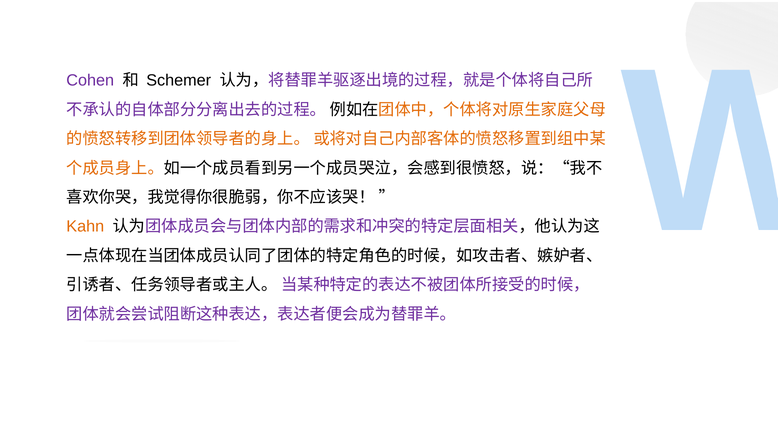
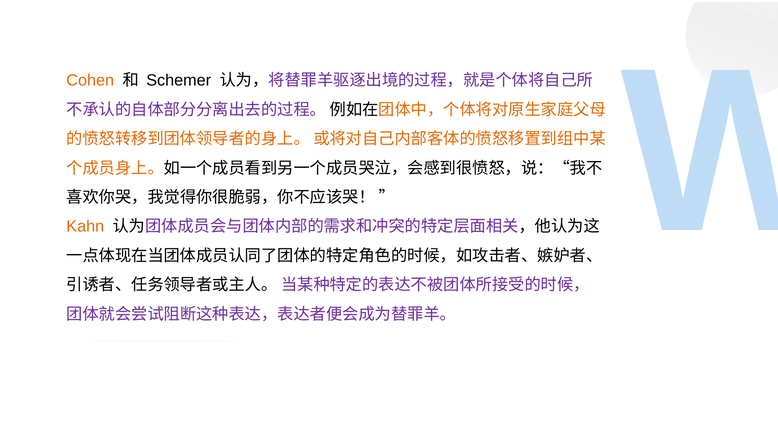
Cohen colour: purple -> orange (90, 81)
